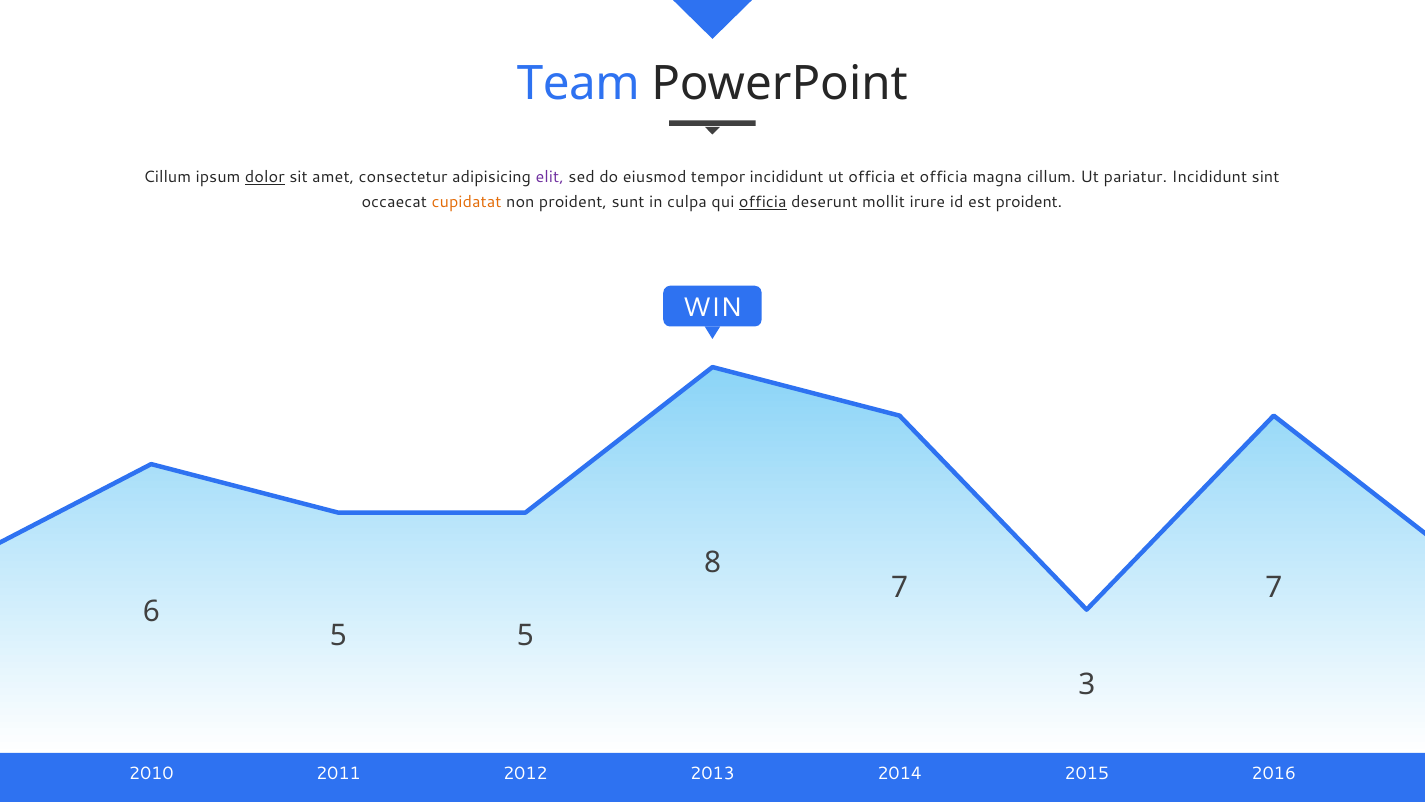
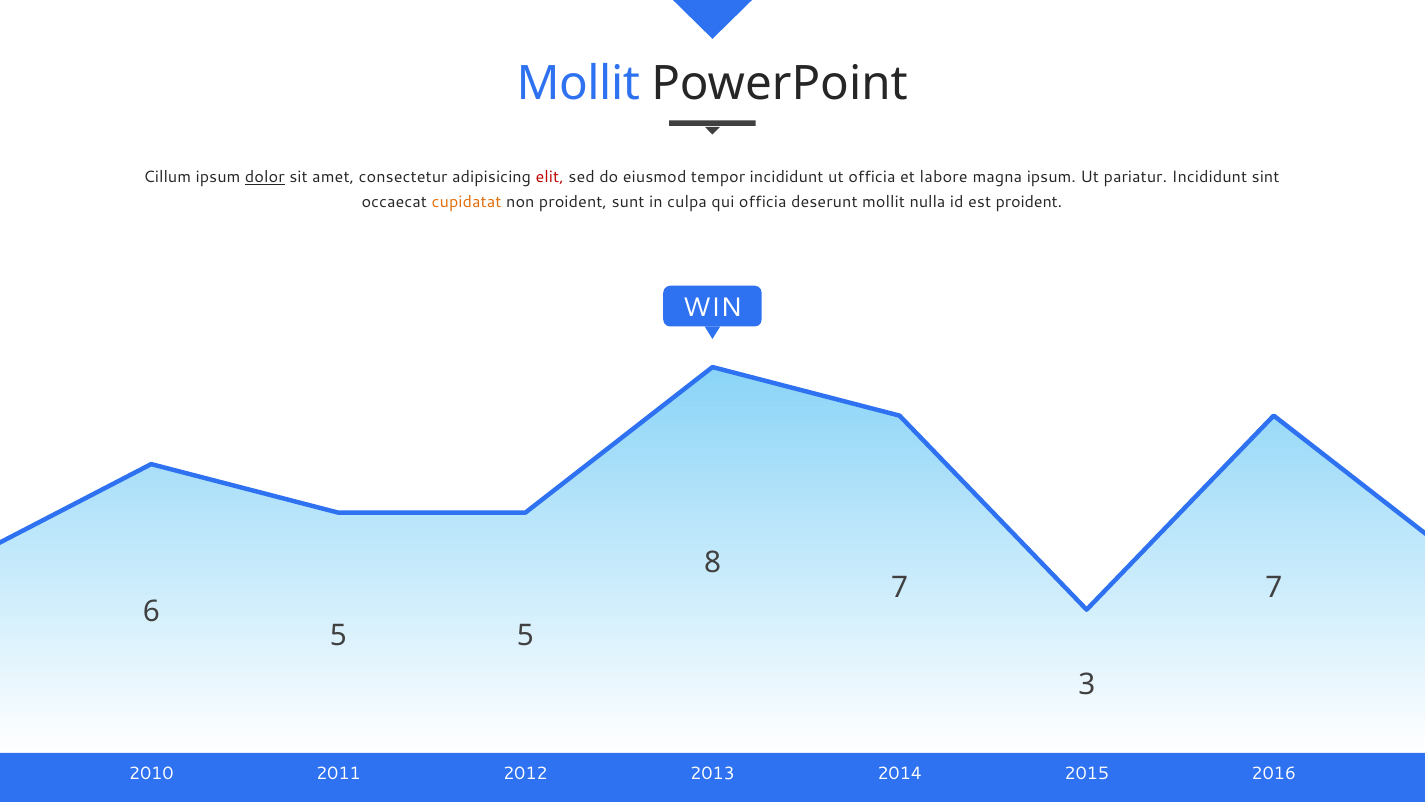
Team: Team -> Mollit (578, 84)
elit colour: purple -> red (550, 177)
et officia: officia -> labore (944, 177)
magna cillum: cillum -> ipsum (1051, 177)
officia underline: present -> none (763, 202)
irure: irure -> nulla (927, 202)
